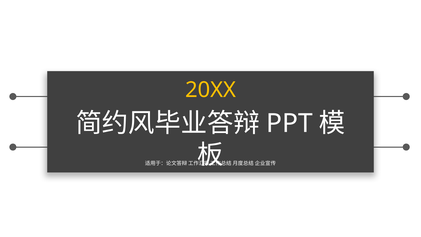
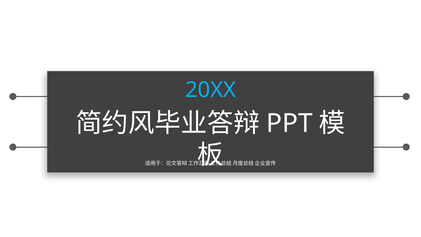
20XX colour: yellow -> light blue (210, 90)
